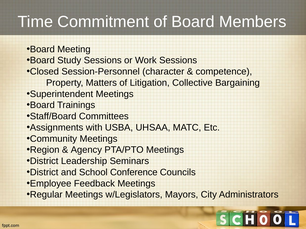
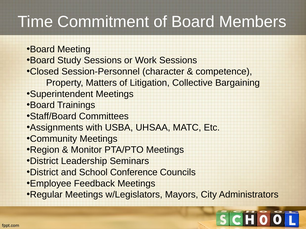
Agency: Agency -> Monitor (86, 150)
